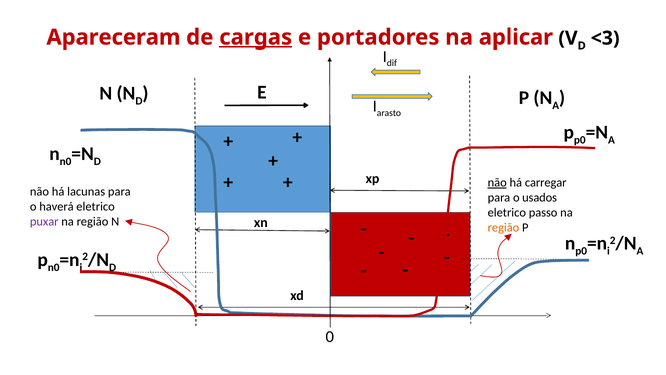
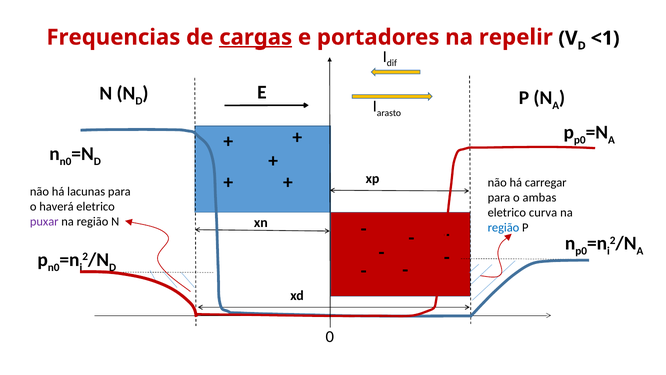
Apareceram: Apareceram -> Frequencias (113, 37)
aplicar: aplicar -> repelir (516, 37)
<3: <3 -> <1 (605, 38)
não underline: present -> none (497, 183)
usados: usados -> ambas (539, 198)
passo: passo -> curva (543, 212)
região colour: orange -> blue (503, 227)
